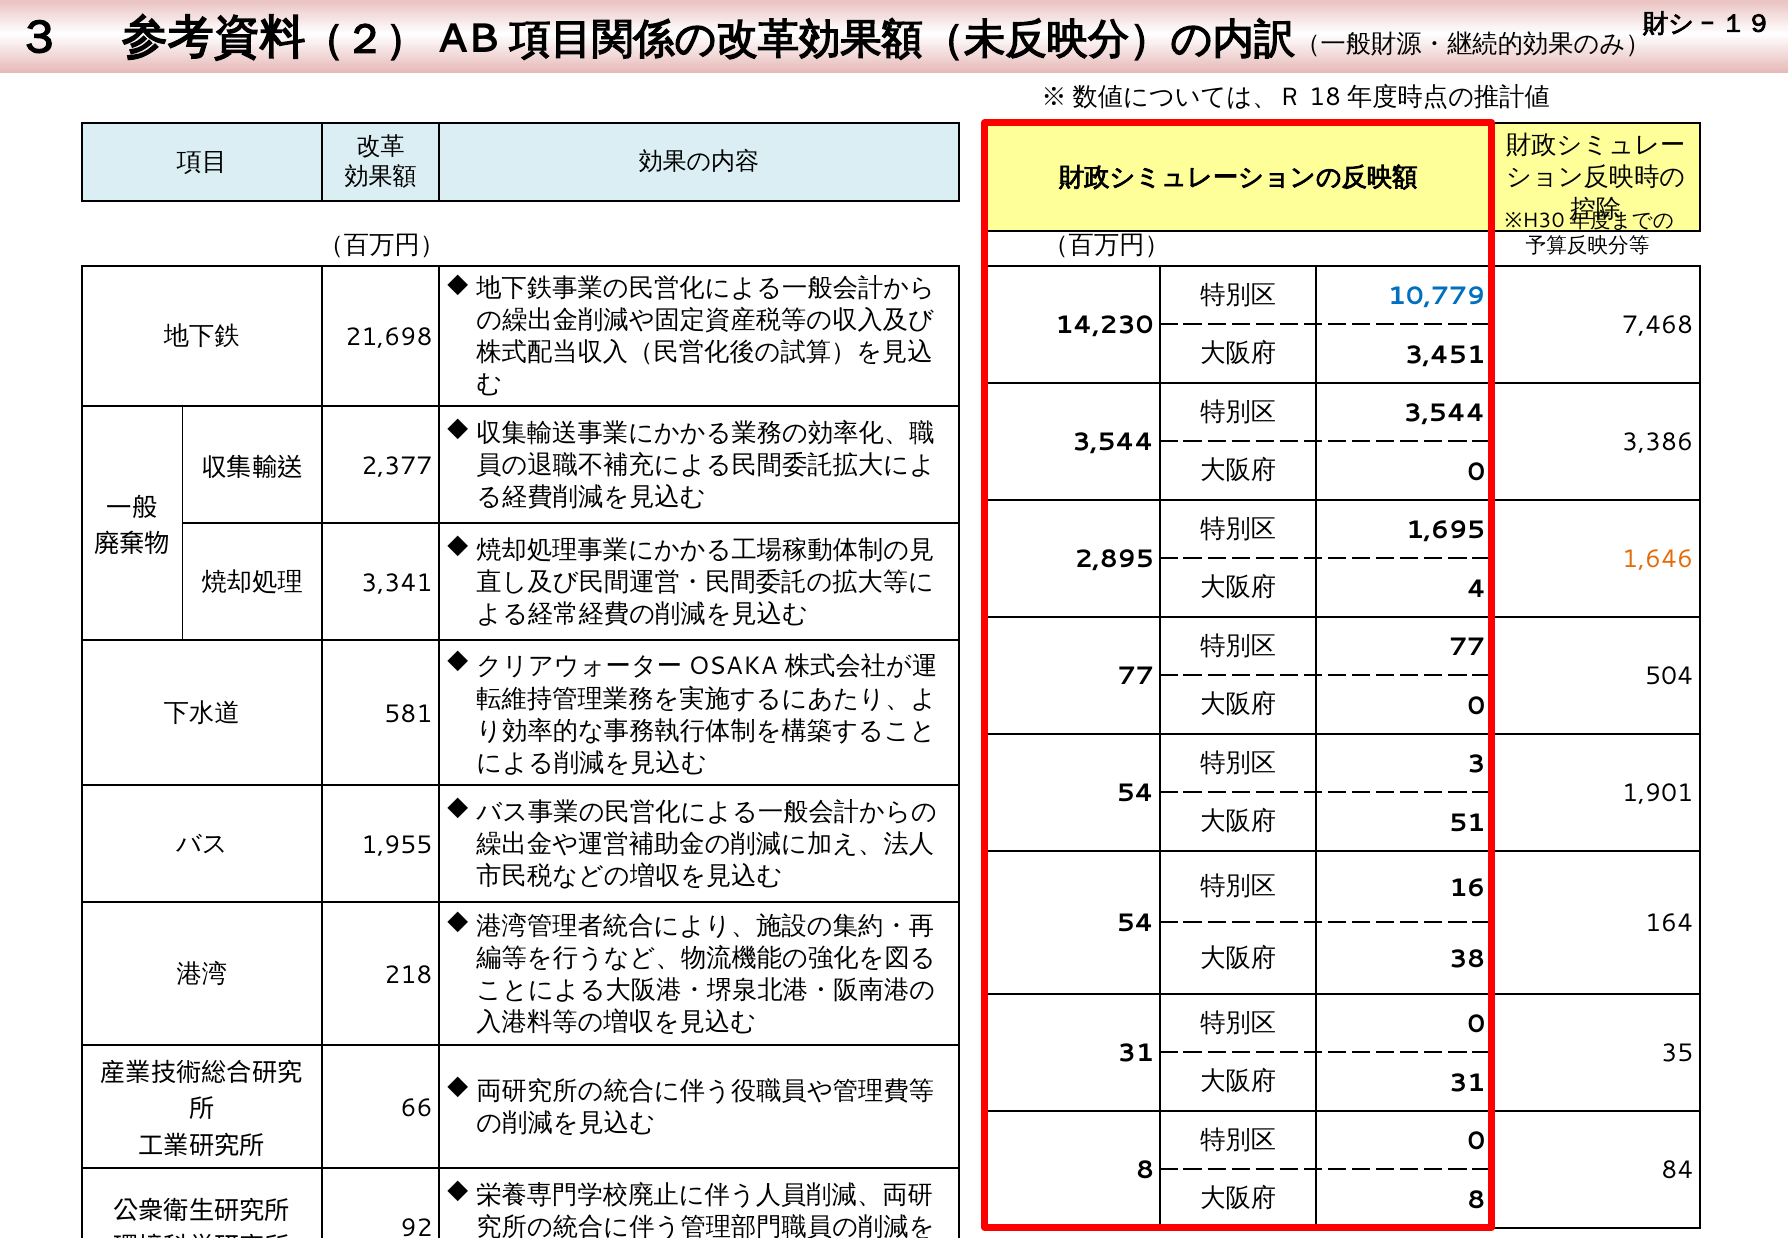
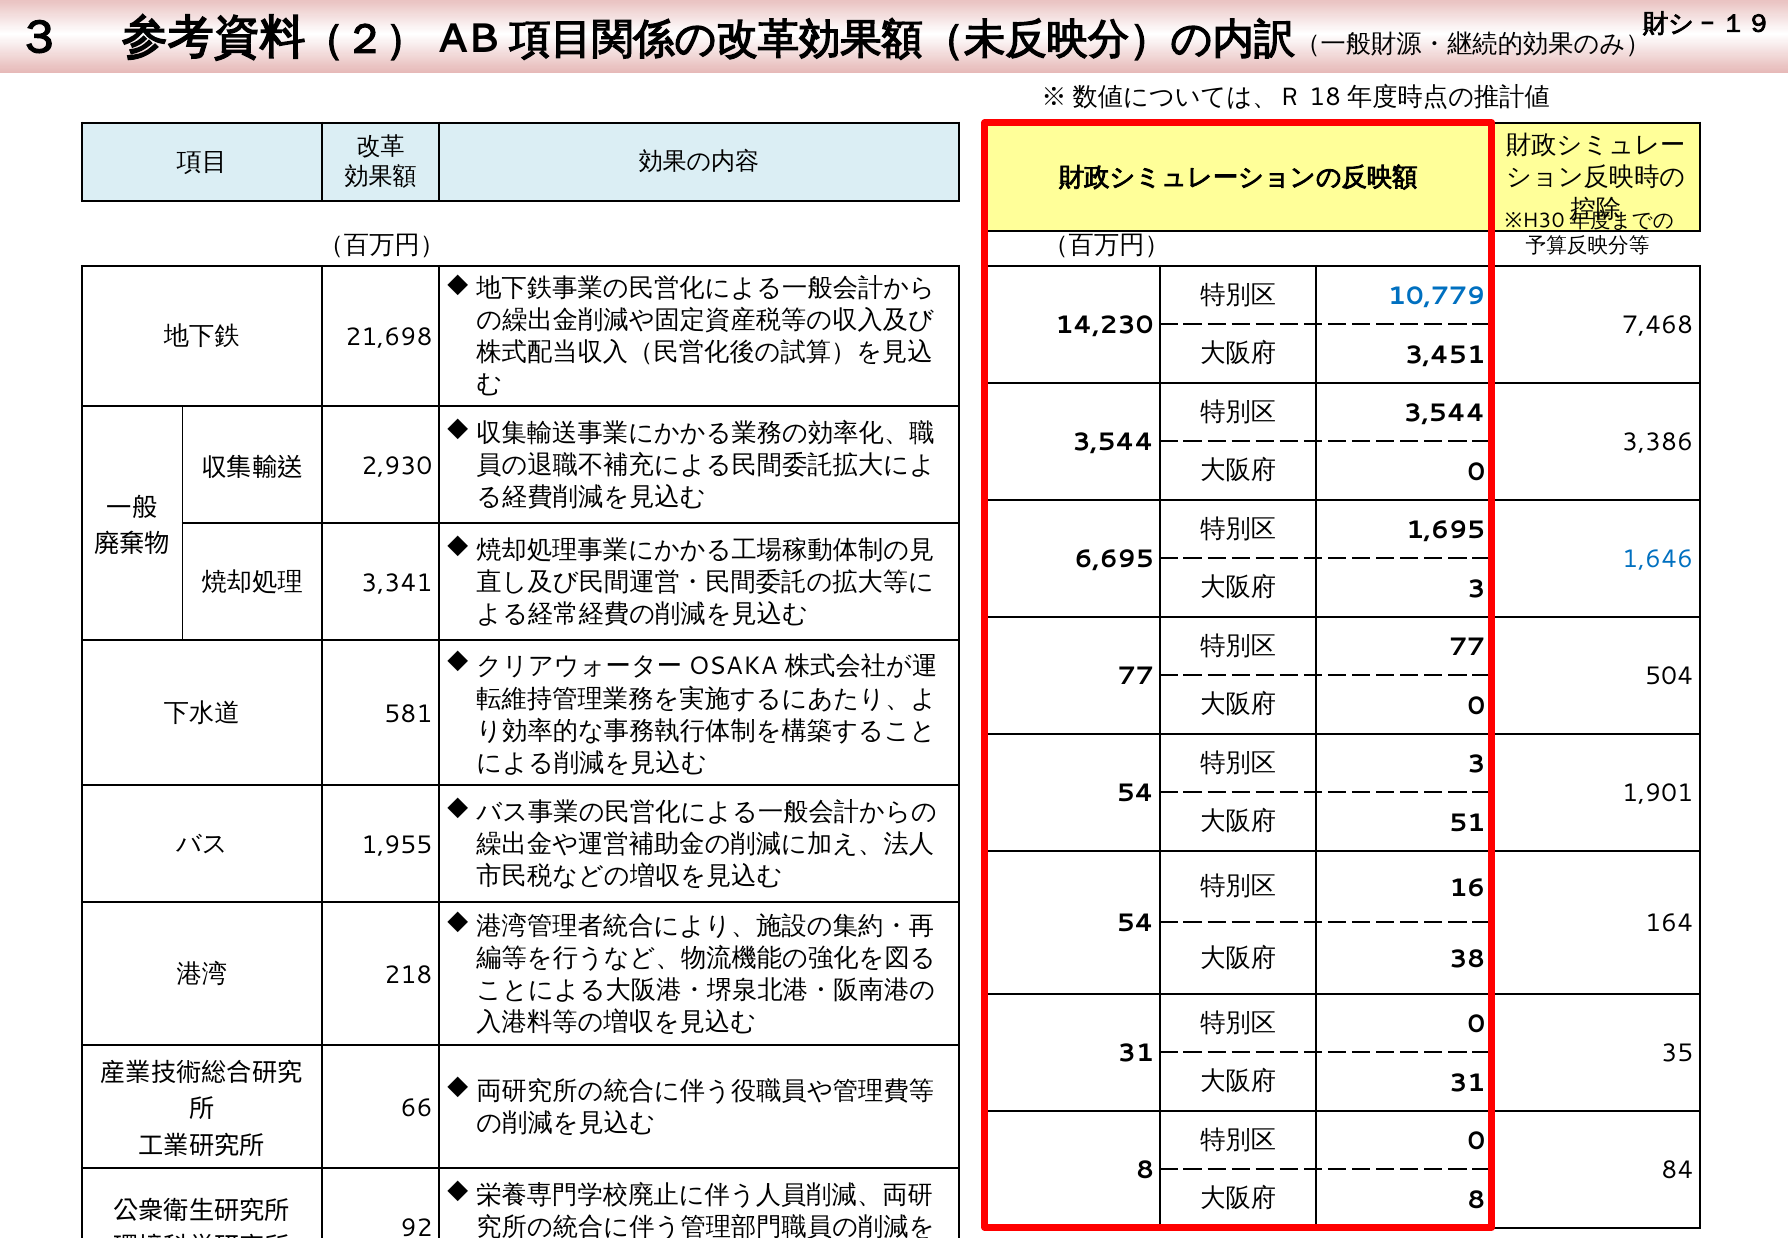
2,377: 2,377 -> 2,930 (397, 466)
2,895: 2,895 -> 6,695 (1114, 560)
1,646 colour: orange -> blue (1658, 560)
4: 4 -> 3 (1476, 589)
